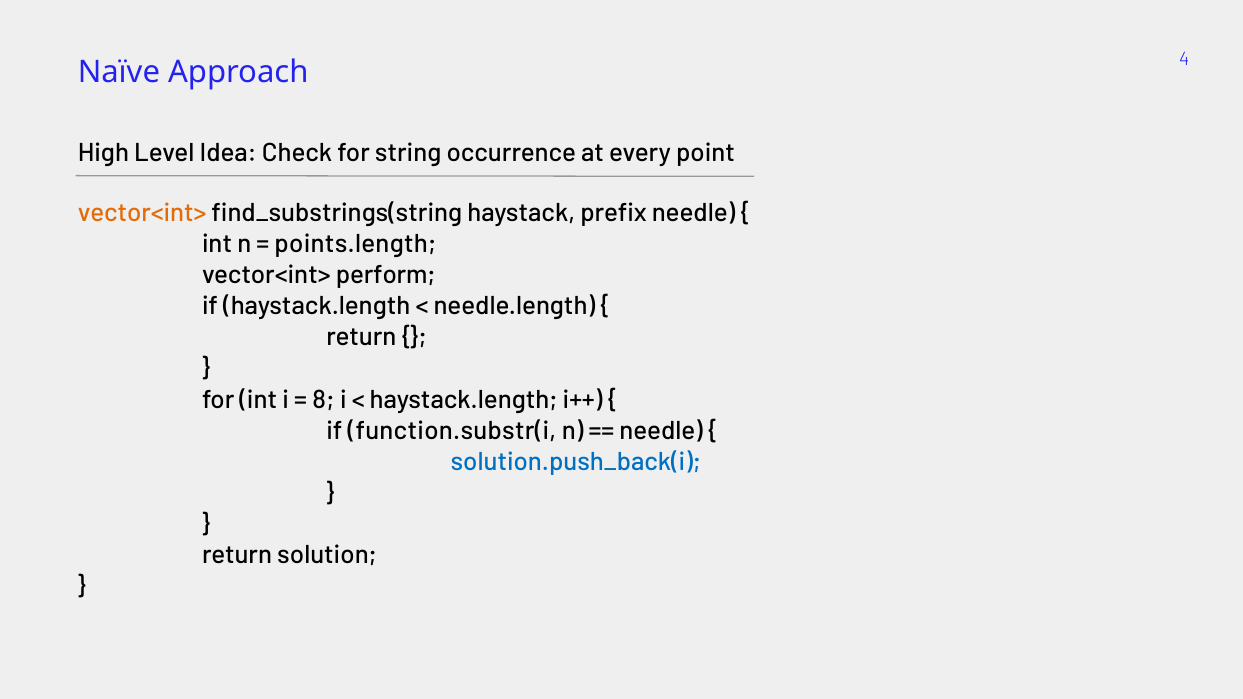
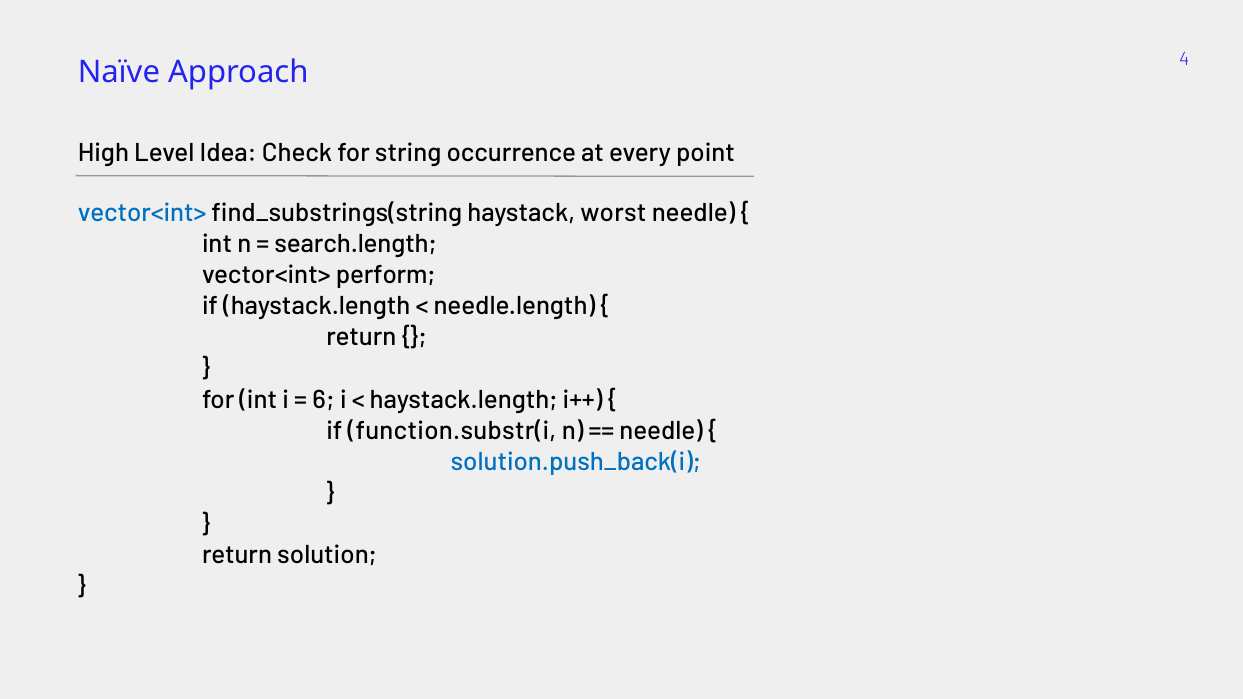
vector<int> colour: orange -> blue (142, 213)
prefix: prefix -> worst (613, 213)
points.length: points.length -> search.length (356, 244)
8: 8 -> 6 (323, 400)
